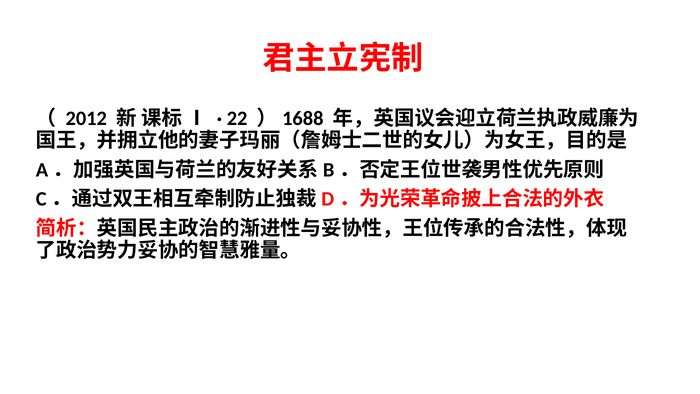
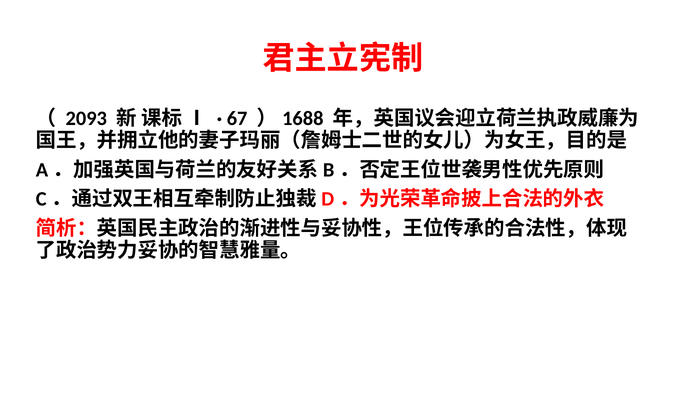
2012: 2012 -> 2093 (86, 118)
22: 22 -> 67 (237, 118)
